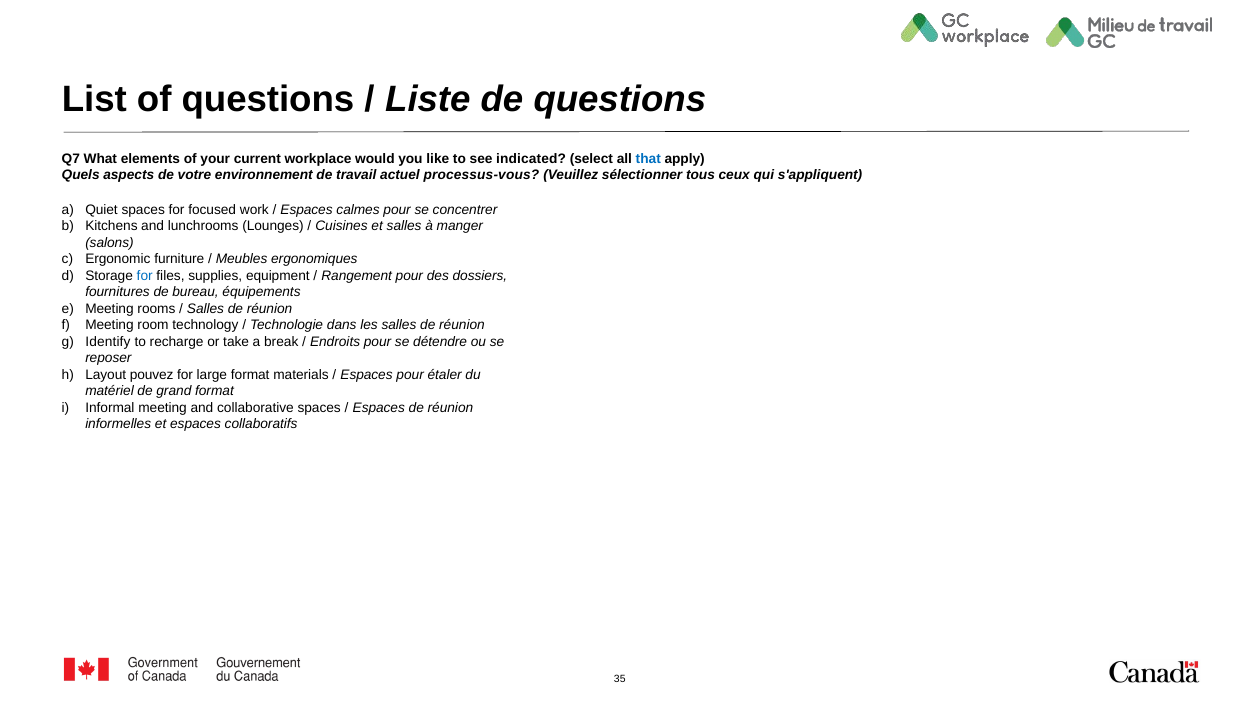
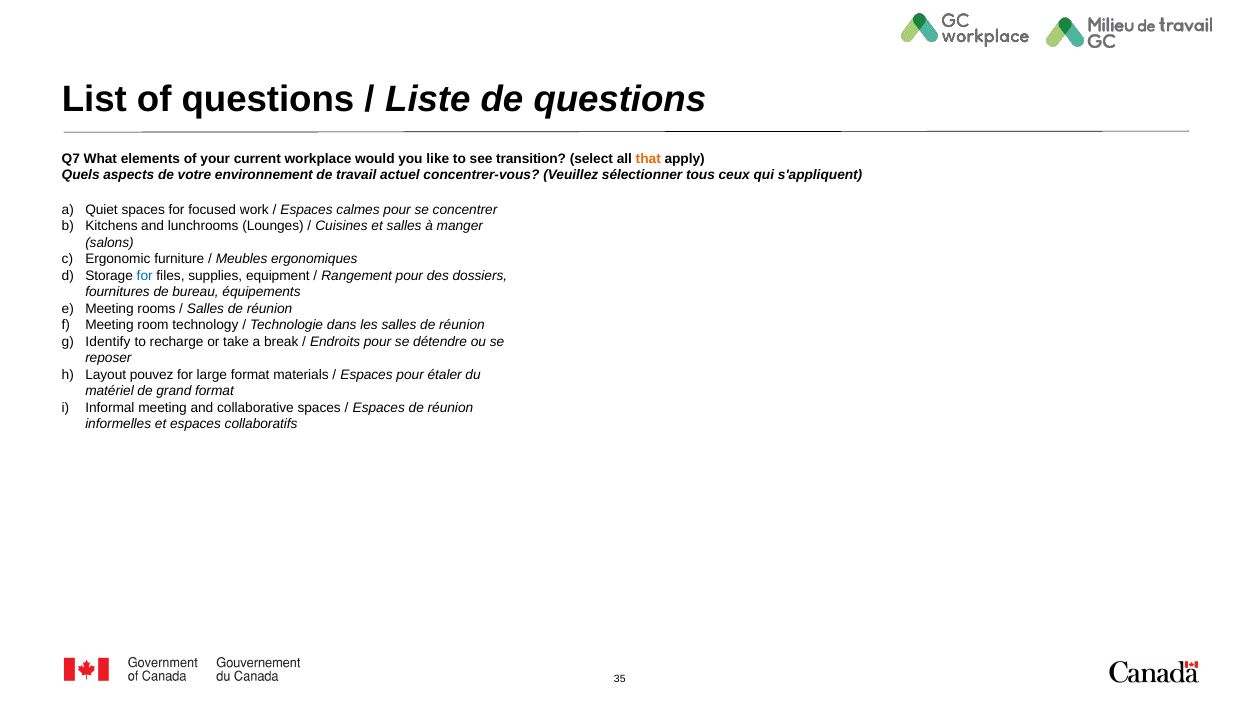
indicated: indicated -> transition (531, 159)
that colour: blue -> orange (648, 159)
processus-vous: processus-vous -> concentrer-vous (481, 175)
